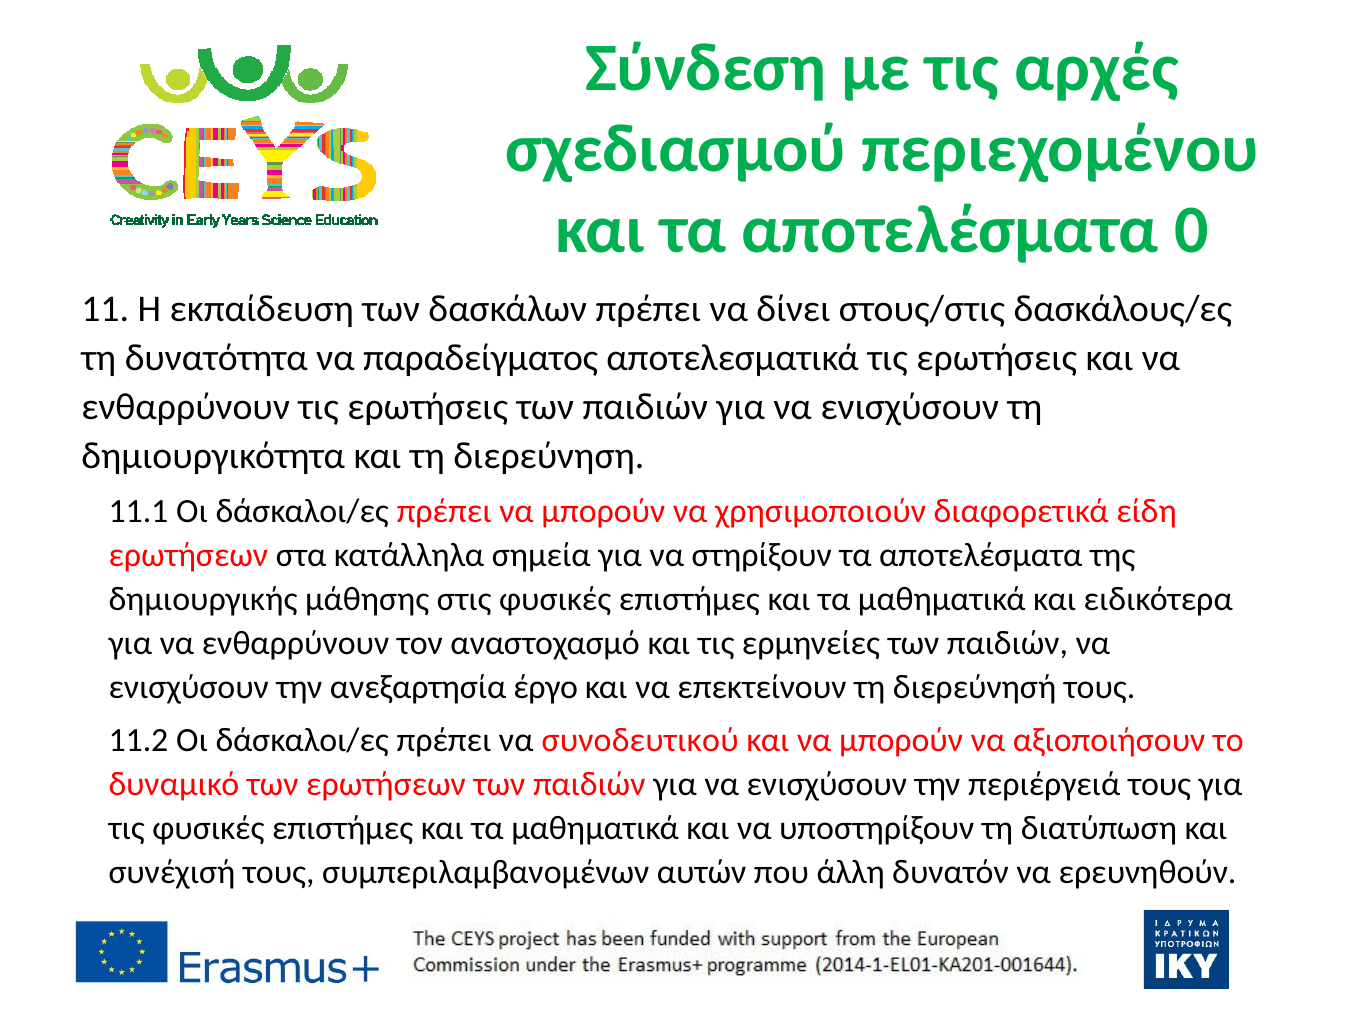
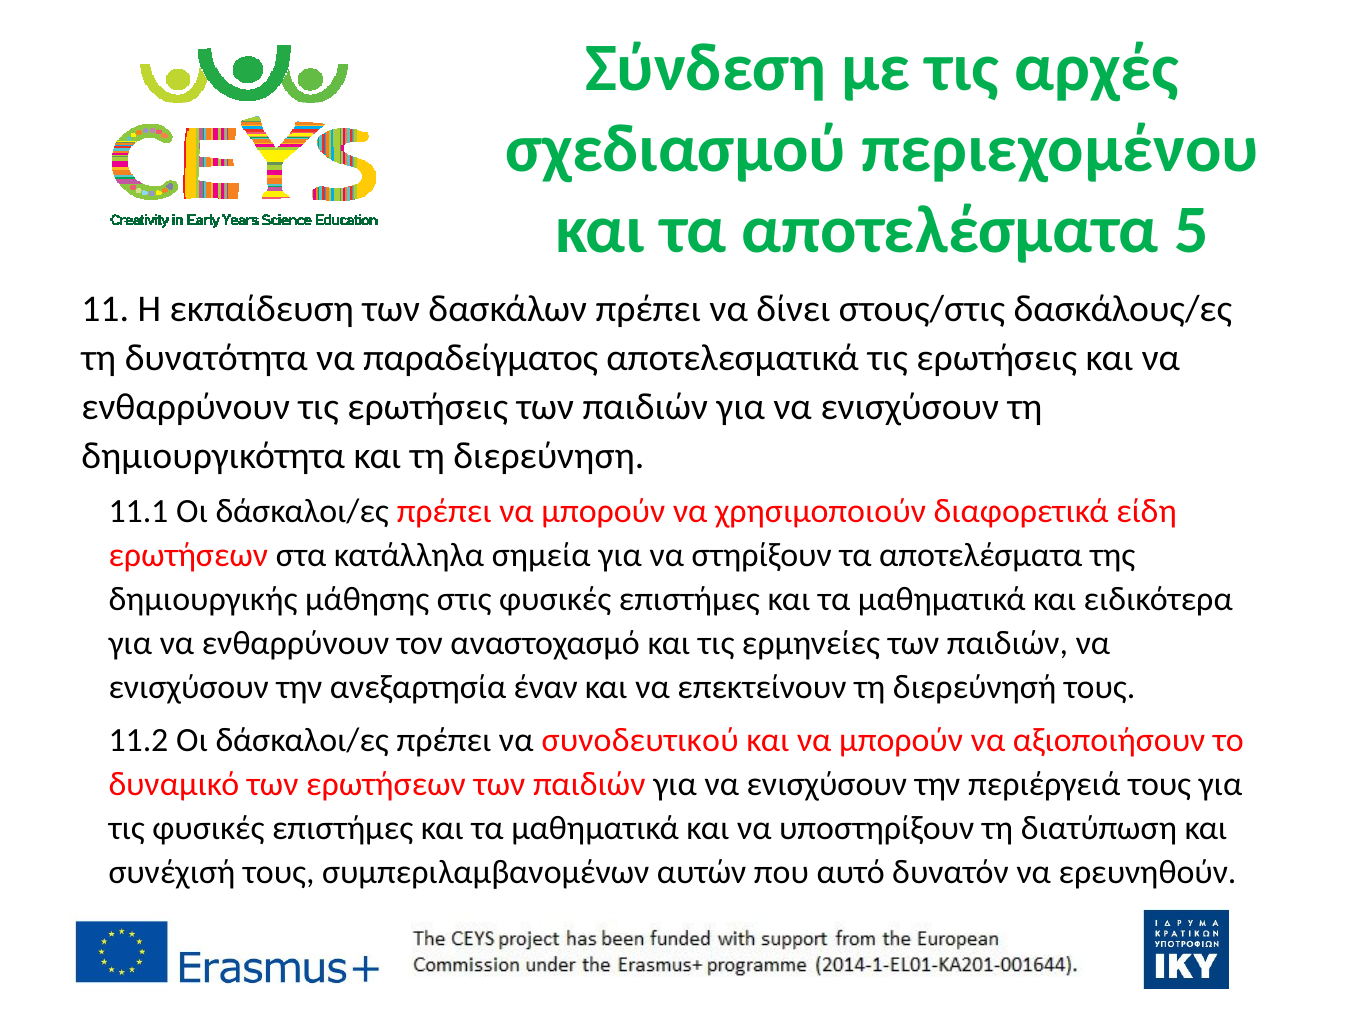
0: 0 -> 5 (1192, 231)
έργο: έργο -> έναν (546, 687)
άλλη: άλλη -> αυτό (851, 873)
